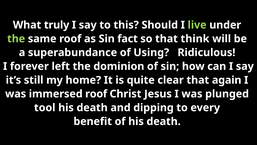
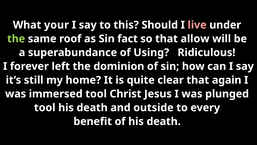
truly: truly -> your (56, 25)
live colour: light green -> pink (197, 25)
think: think -> allow (195, 39)
immersed roof: roof -> tool (96, 94)
dipping: dipping -> outside (153, 107)
